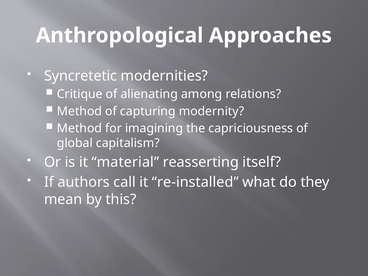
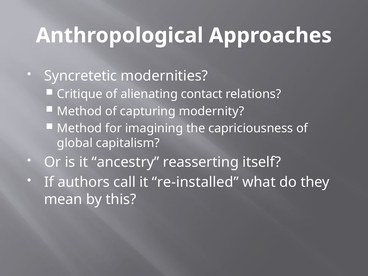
among: among -> contact (202, 94)
material: material -> ancestry (125, 162)
